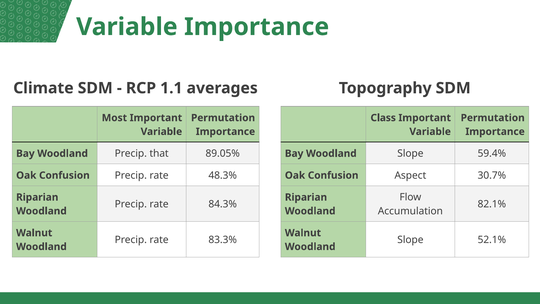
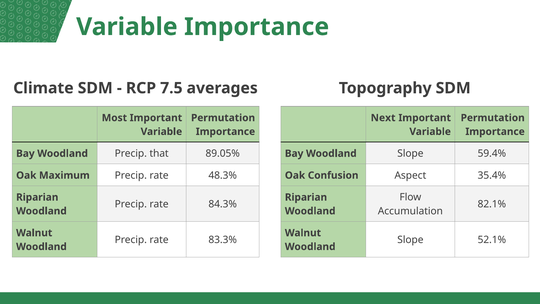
1.1: 1.1 -> 7.5 (171, 88)
Class: Class -> Next (383, 118)
Confusion: Confusion -> Maximum (64, 175)
30.7%: 30.7% -> 35.4% (492, 175)
